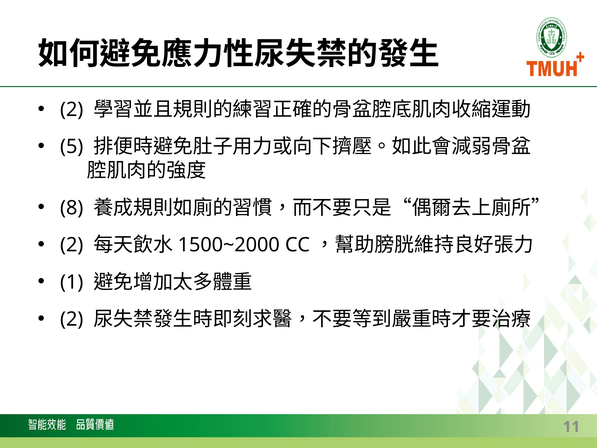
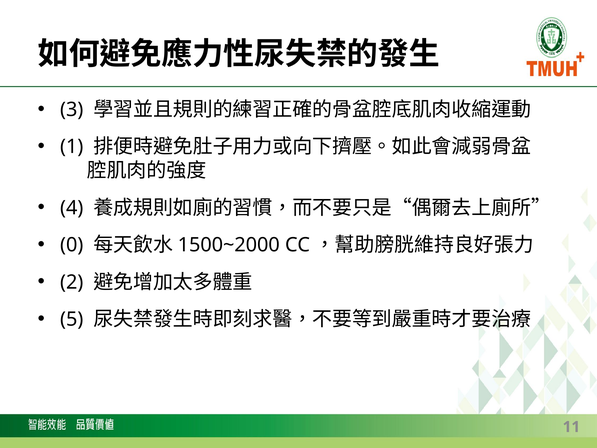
2: 2 -> 3 (72, 110)
5: 5 -> 1 (72, 147)
8: 8 -> 4 (72, 208)
2: 2 -> 0 (72, 245)
1: 1 -> 2 (72, 282)
2: 2 -> 5 (72, 319)
